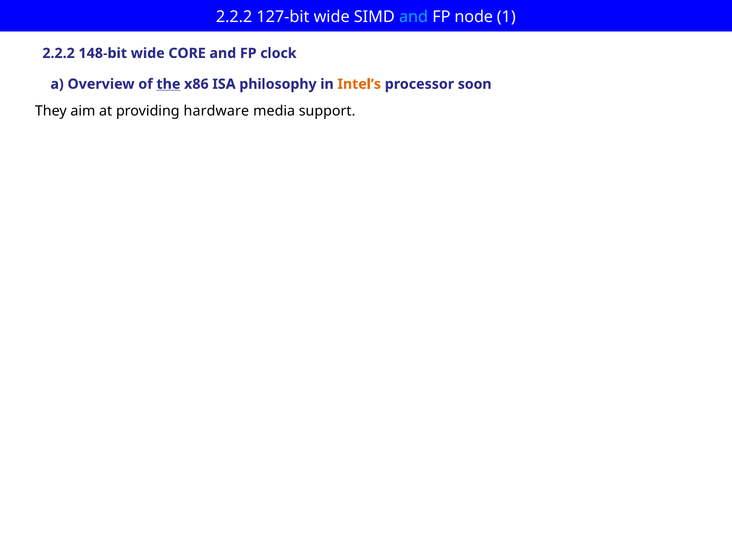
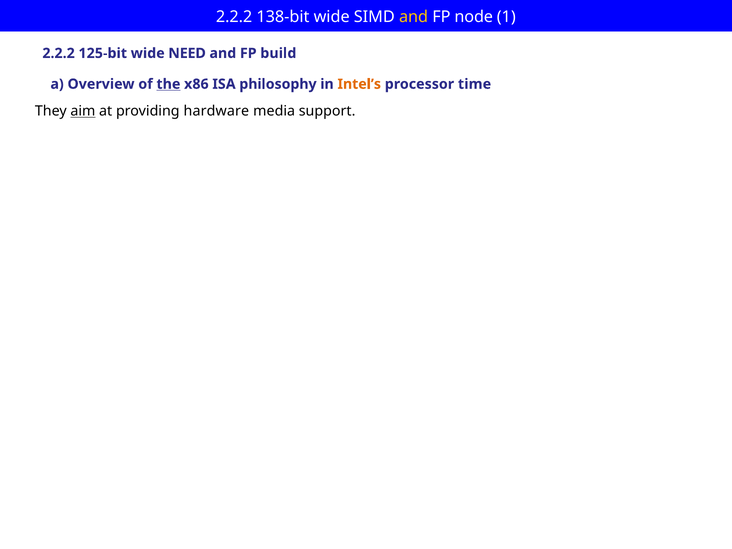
127-bit: 127-bit -> 138-bit (283, 17)
and colour: light blue -> yellow (414, 17)
148-bit: 148-bit -> 125-bit (103, 53)
CORE: CORE -> NEED (187, 53)
clock: clock -> build (278, 53)
soon: soon -> time (475, 84)
aim underline: none -> present (83, 111)
